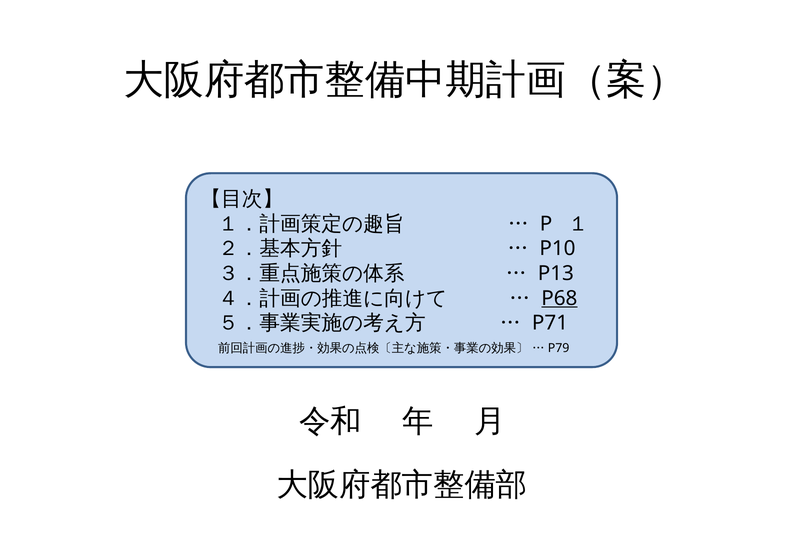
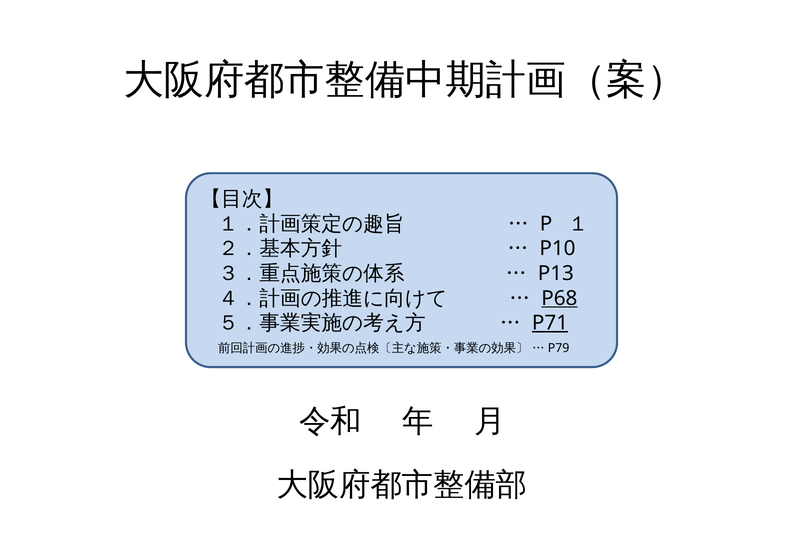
P71 underline: none -> present (550, 323)
